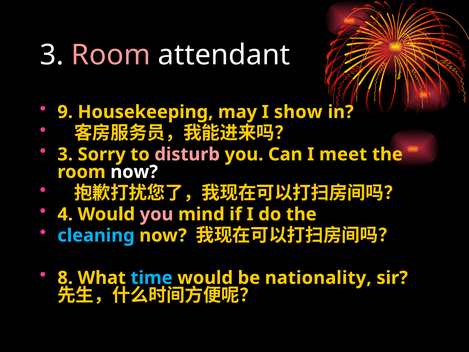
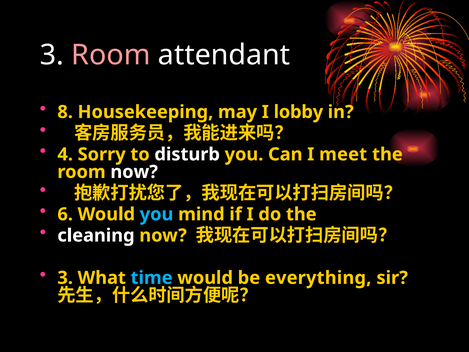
9: 9 -> 8 (65, 112)
show: show -> lobby (298, 112)
3: 3 -> 4 (65, 154)
disturb colour: pink -> white (187, 154)
4: 4 -> 6 (65, 214)
you colour: pink -> light blue (157, 214)
cleaning colour: light blue -> white (96, 235)
8: 8 -> 3 (65, 278)
nationality: nationality -> everything (318, 278)
